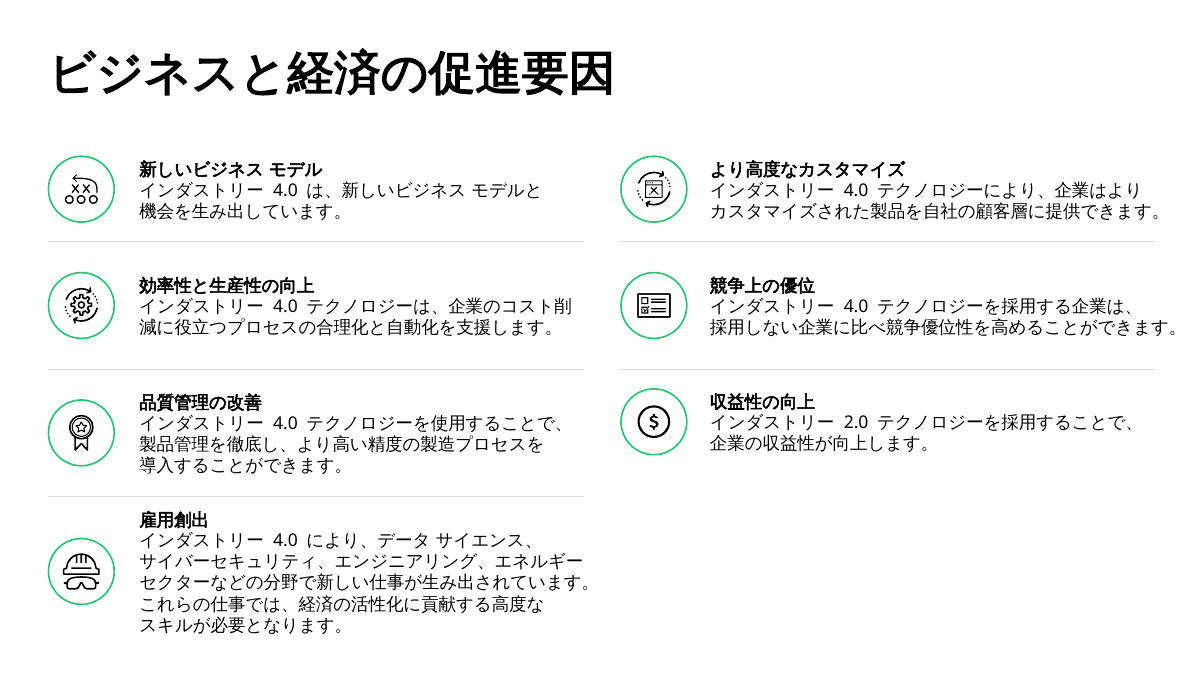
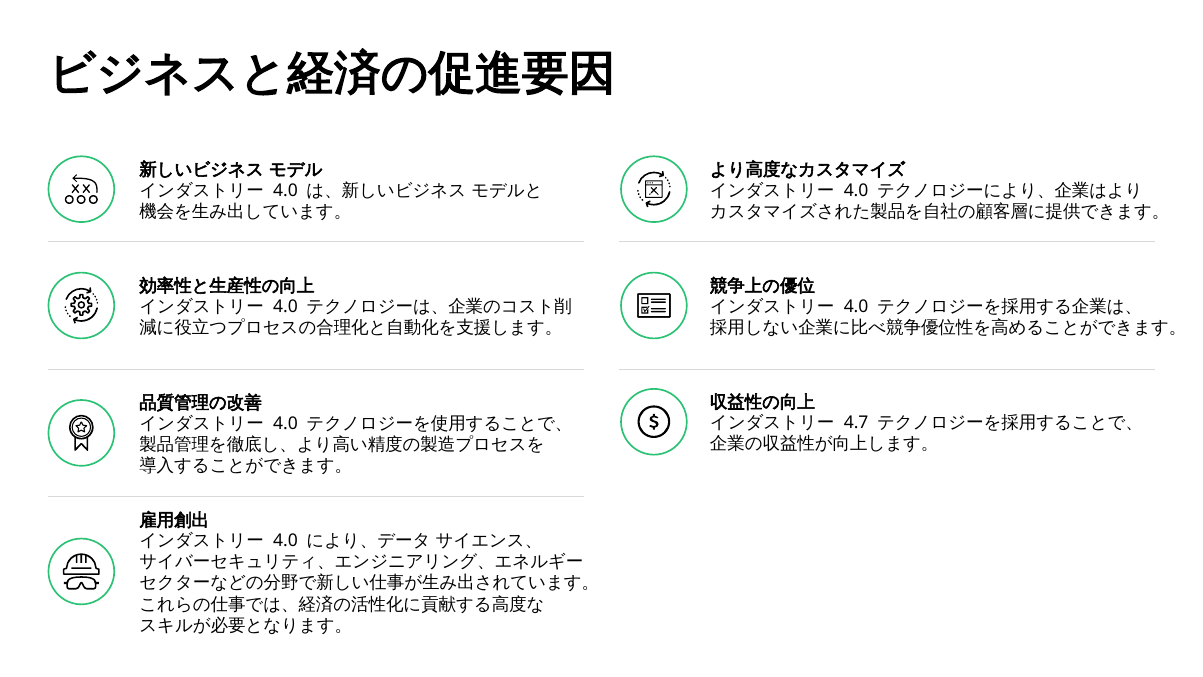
2.0: 2.0 -> 4.7 (856, 423)
